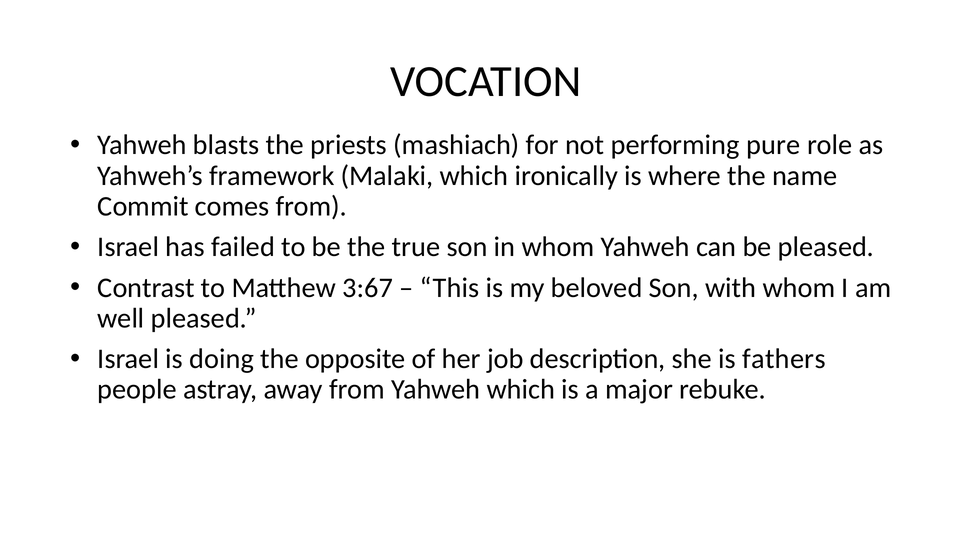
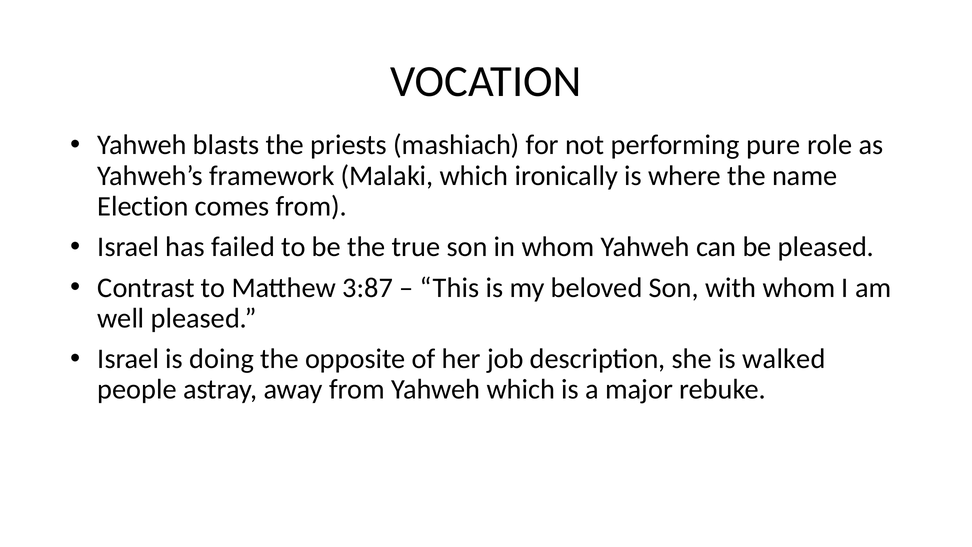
Commit: Commit -> Election (143, 206)
3:67: 3:67 -> 3:87 (368, 288)
fathers: fathers -> walked (784, 359)
